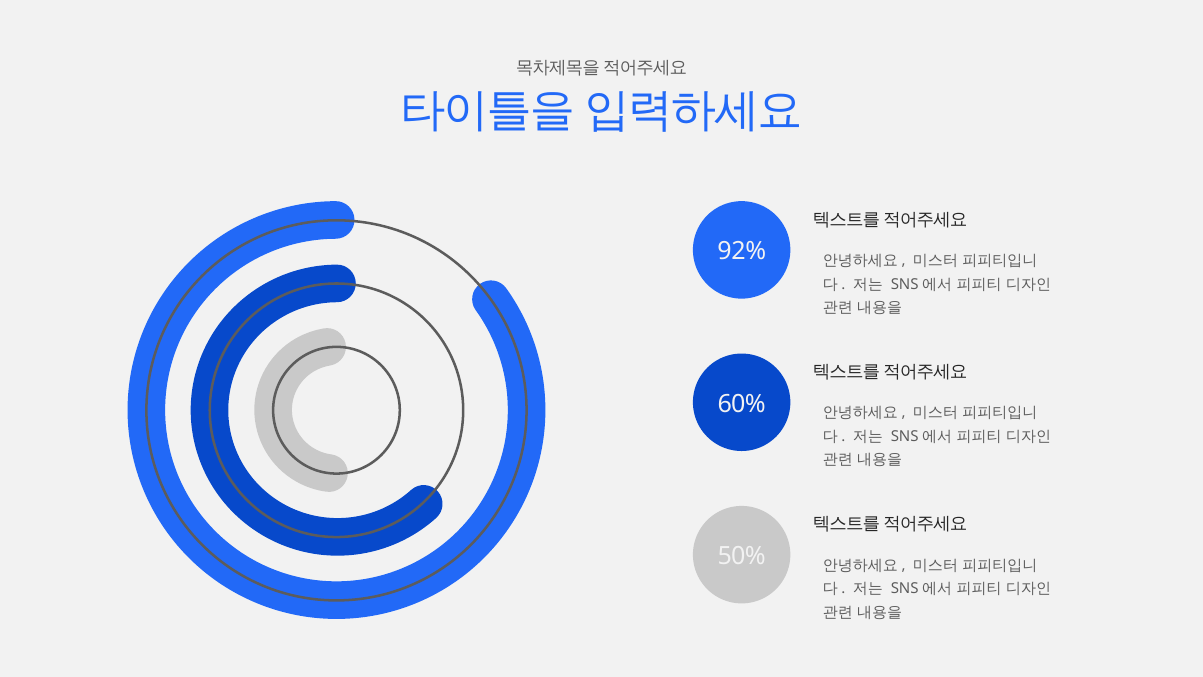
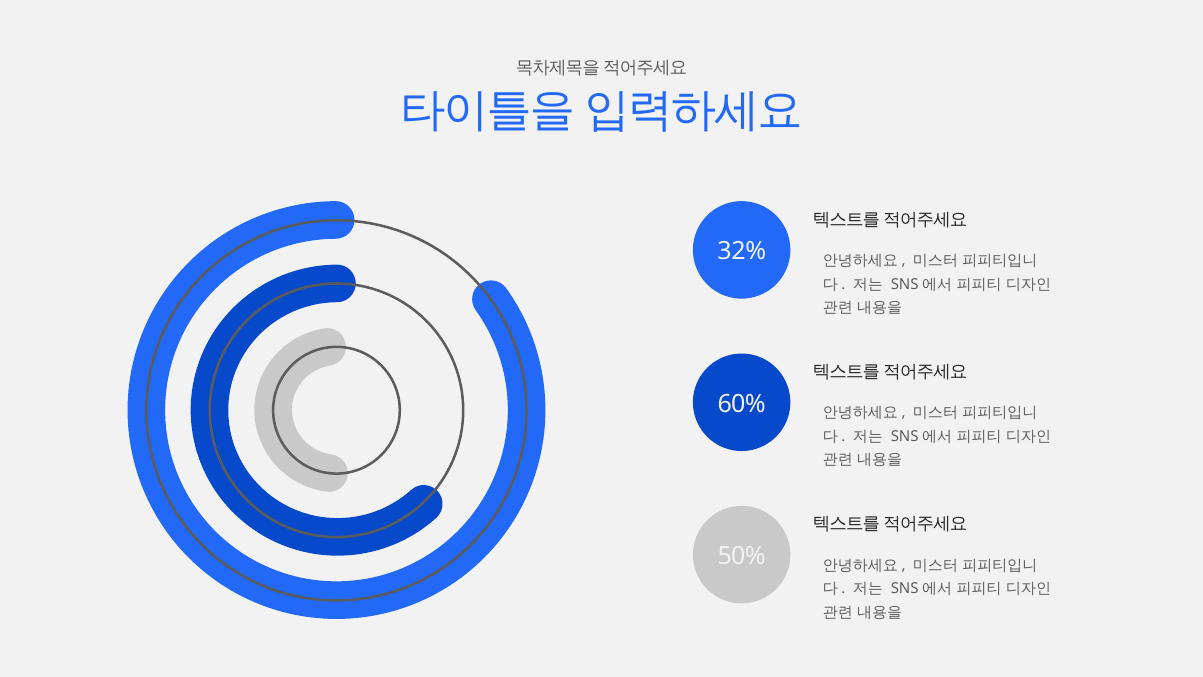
92%: 92% -> 32% (742, 251)
